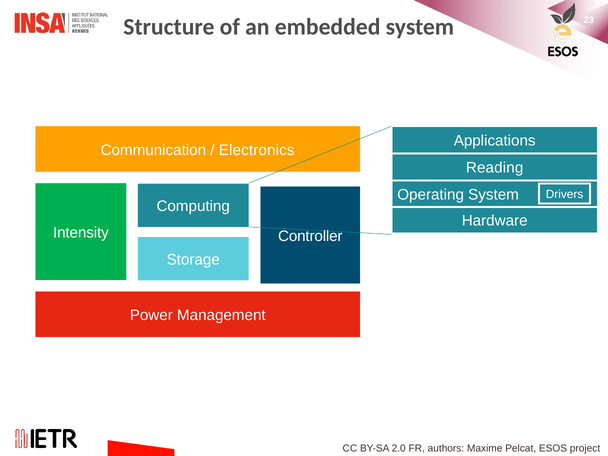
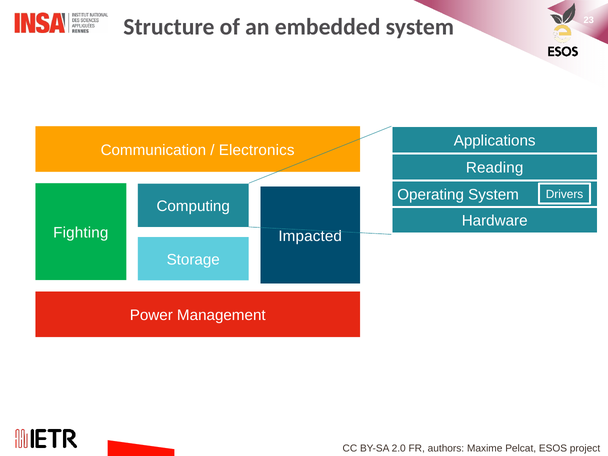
Intensity: Intensity -> Fighting (81, 233)
Controller: Controller -> Impacted (310, 236)
